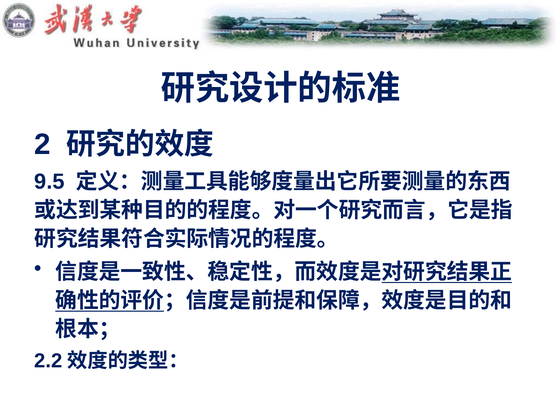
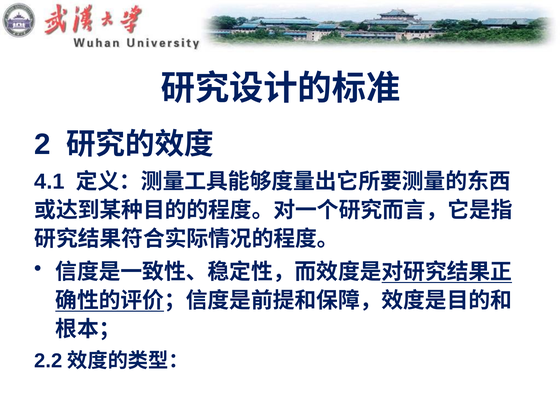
9.5: 9.5 -> 4.1 (49, 182)
